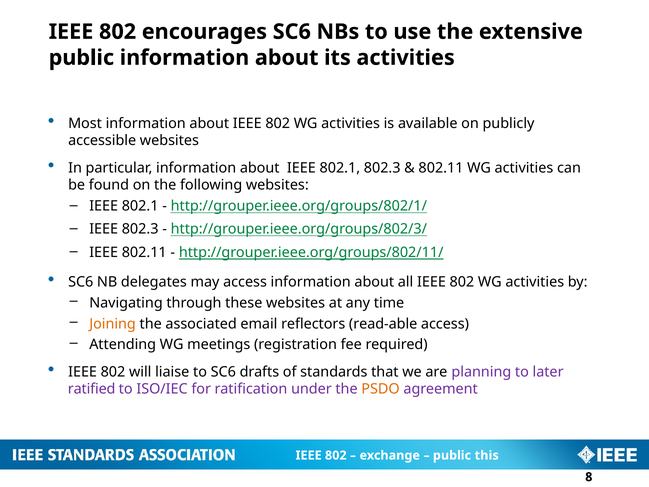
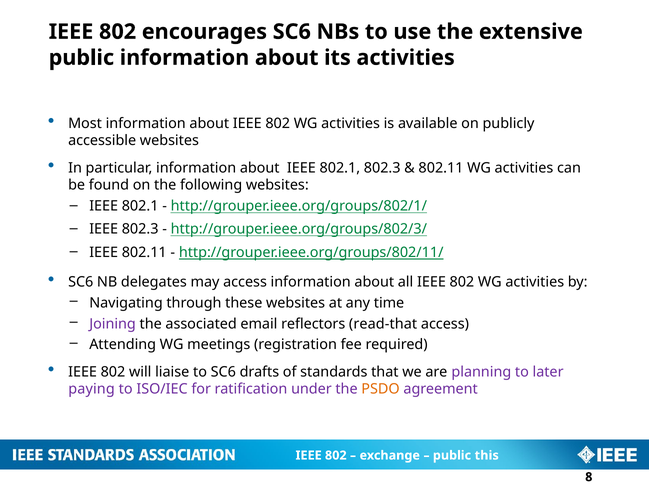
Joining colour: orange -> purple (113, 324)
read-able: read-able -> read-that (383, 324)
ratified: ratified -> paying (92, 389)
